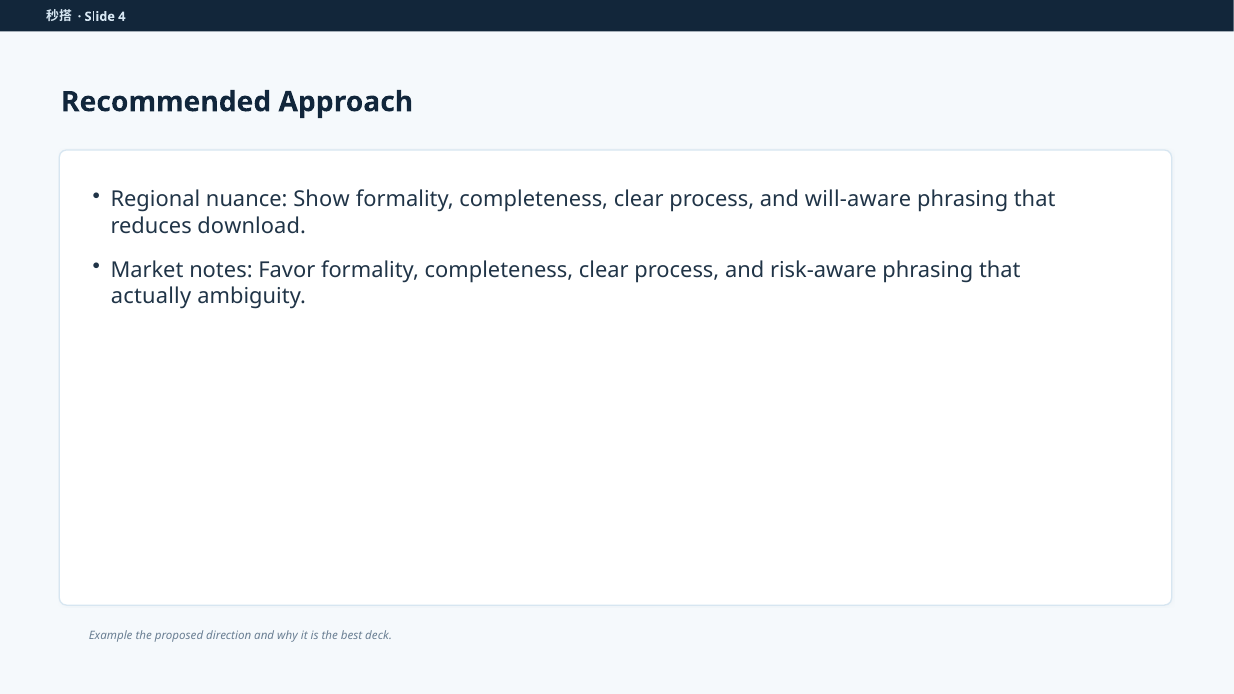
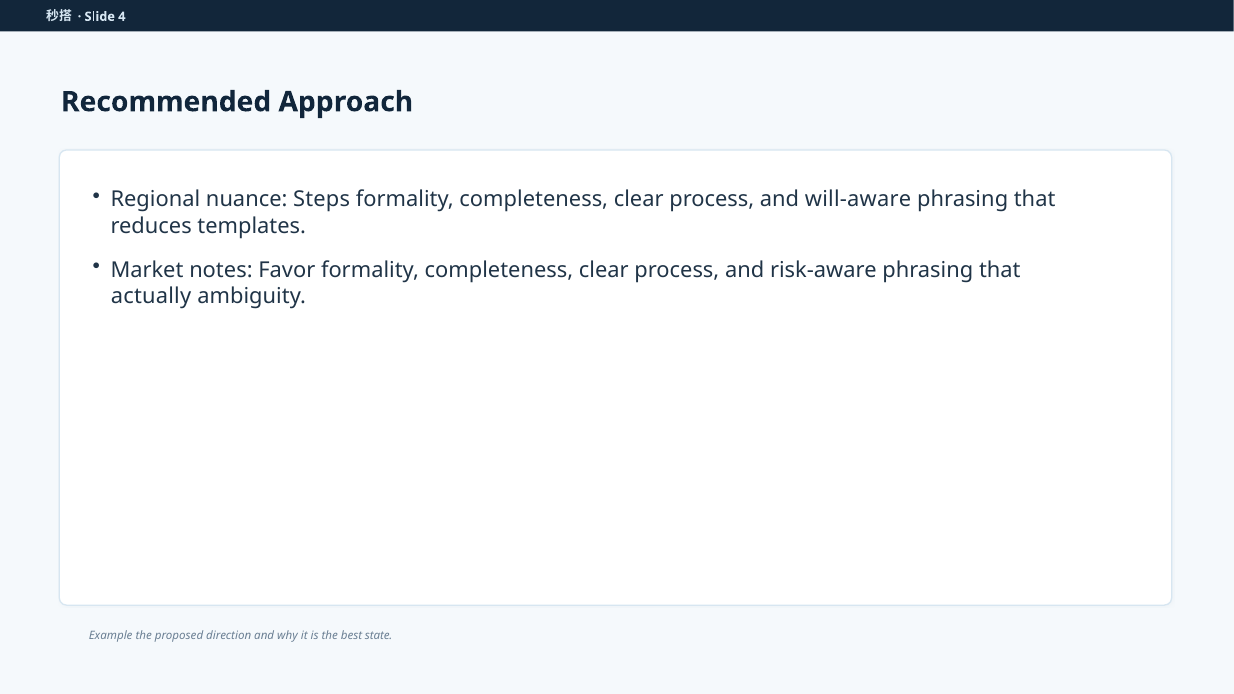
Show: Show -> Steps (322, 200)
download: download -> templates (252, 226)
deck: deck -> state (379, 636)
